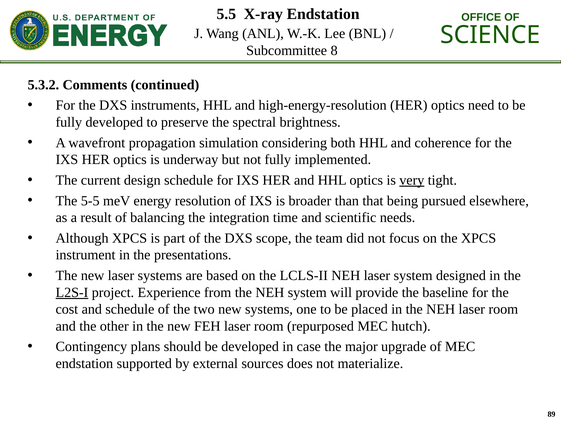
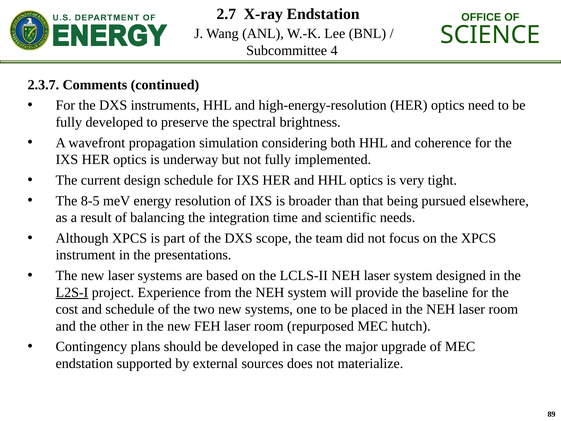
5.5: 5.5 -> 2.7 (226, 14)
8: 8 -> 4 (334, 51)
5.3.2: 5.3.2 -> 2.3.7 (43, 85)
very underline: present -> none (412, 180)
5-5: 5-5 -> 8-5 (90, 201)
